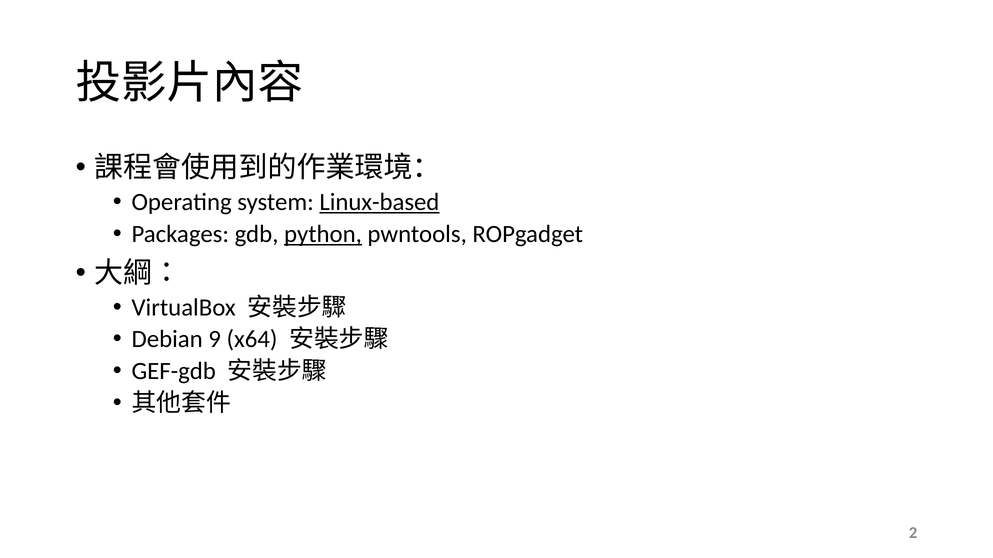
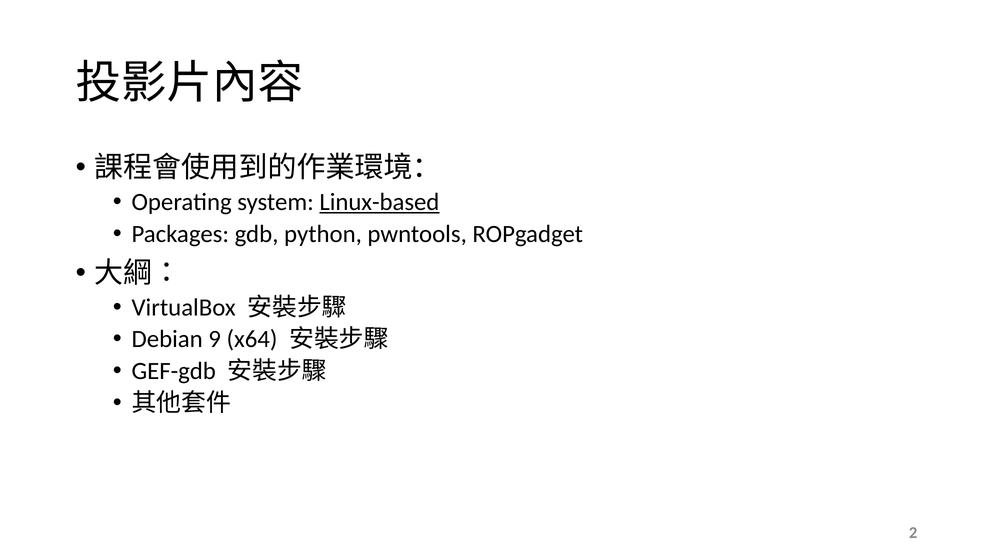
python underline: present -> none (323, 234)
